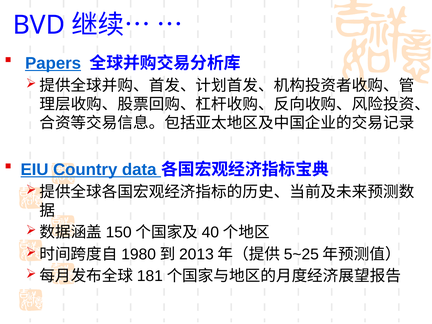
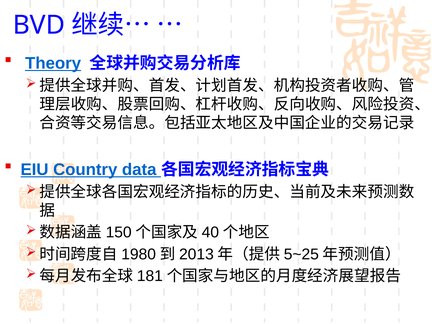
Papers: Papers -> Theory (53, 63)
